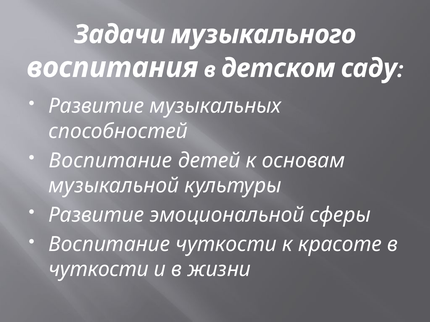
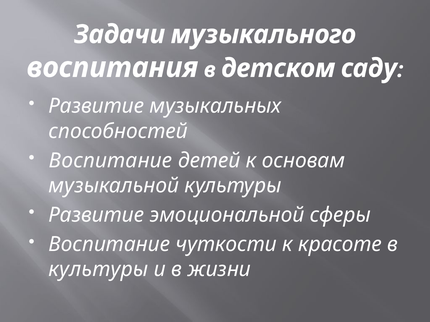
чуткости: чуткости -> культуры (98, 270)
